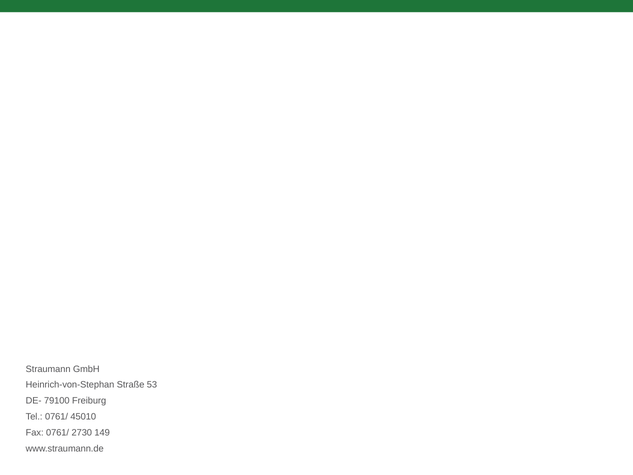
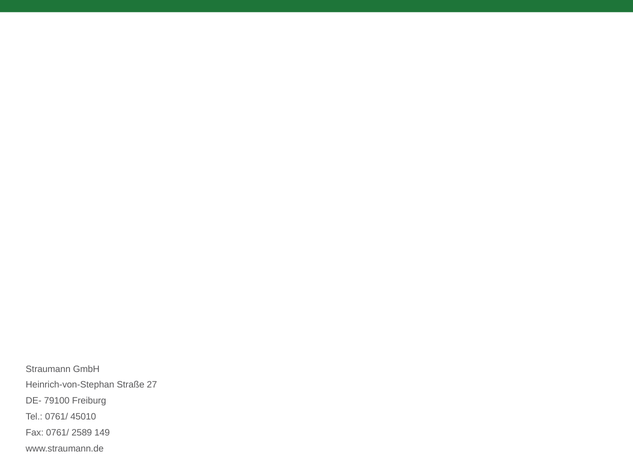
53: 53 -> 27 (152, 385)
2730: 2730 -> 2589 (82, 432)
